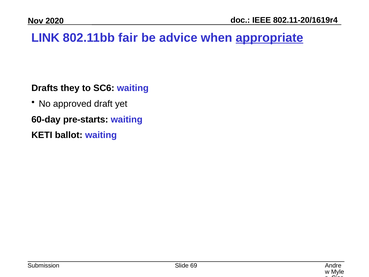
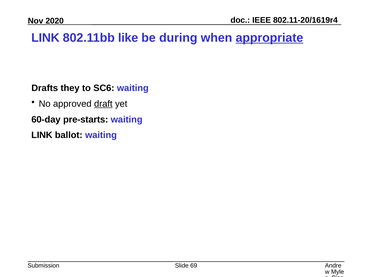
fair: fair -> like (128, 38)
advice: advice -> during (178, 38)
draft underline: none -> present (103, 104)
KETI: KETI -> LINK (42, 135)
